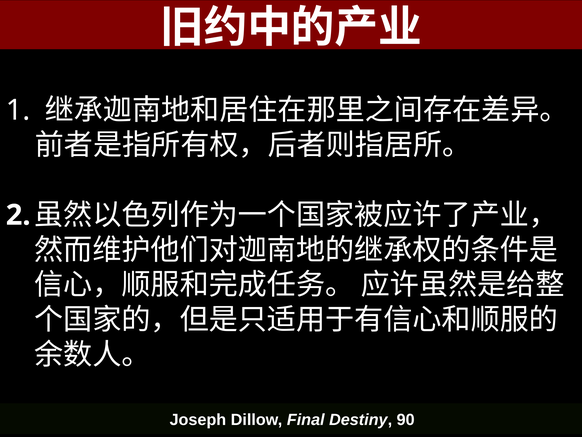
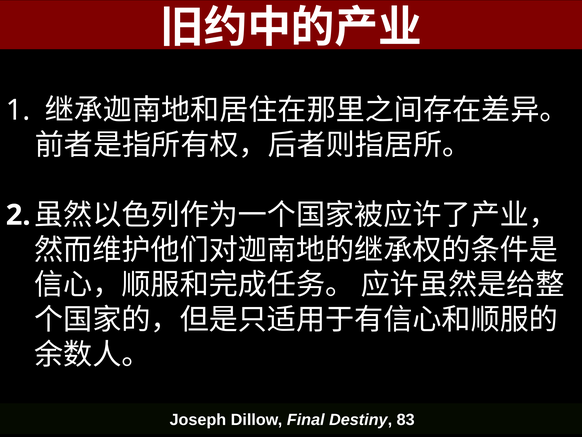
90: 90 -> 83 (406, 419)
